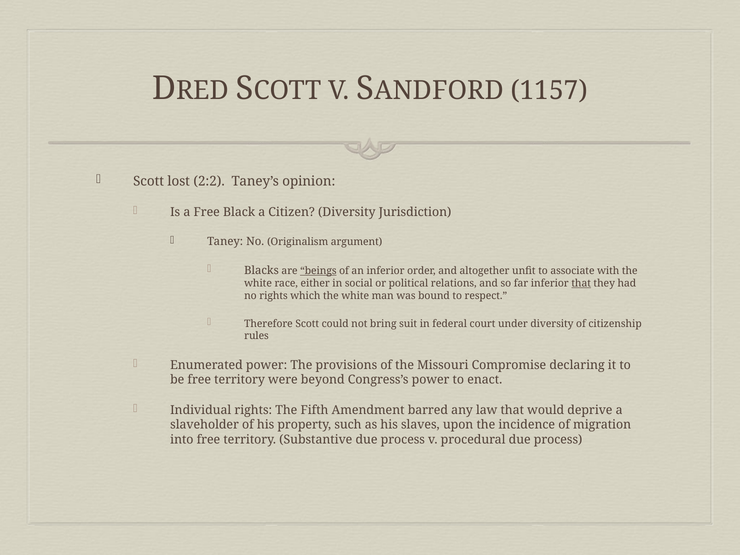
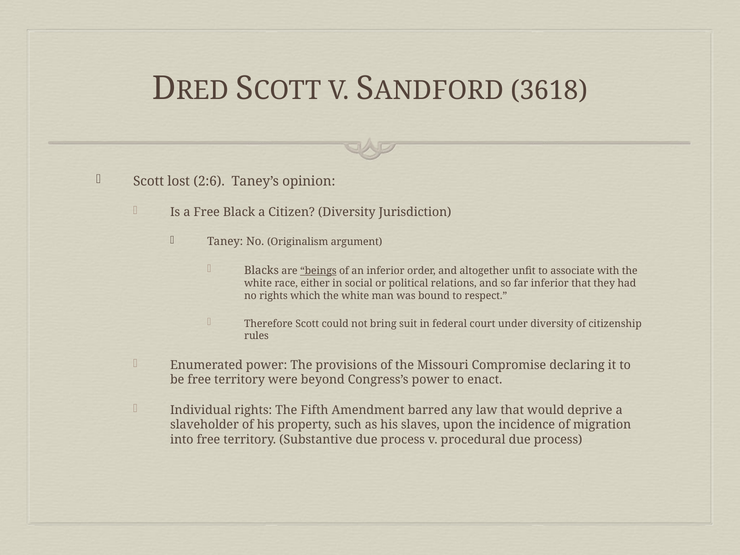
1157: 1157 -> 3618 (549, 91)
2:2: 2:2 -> 2:6 (209, 181)
that underline: present -> none (581, 284)
